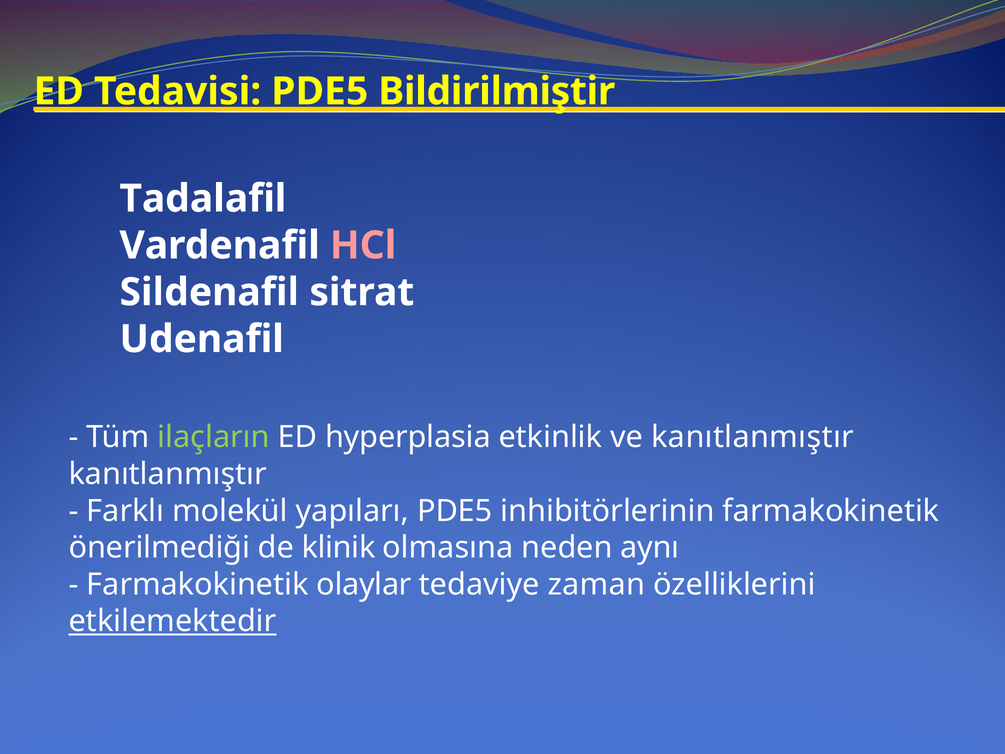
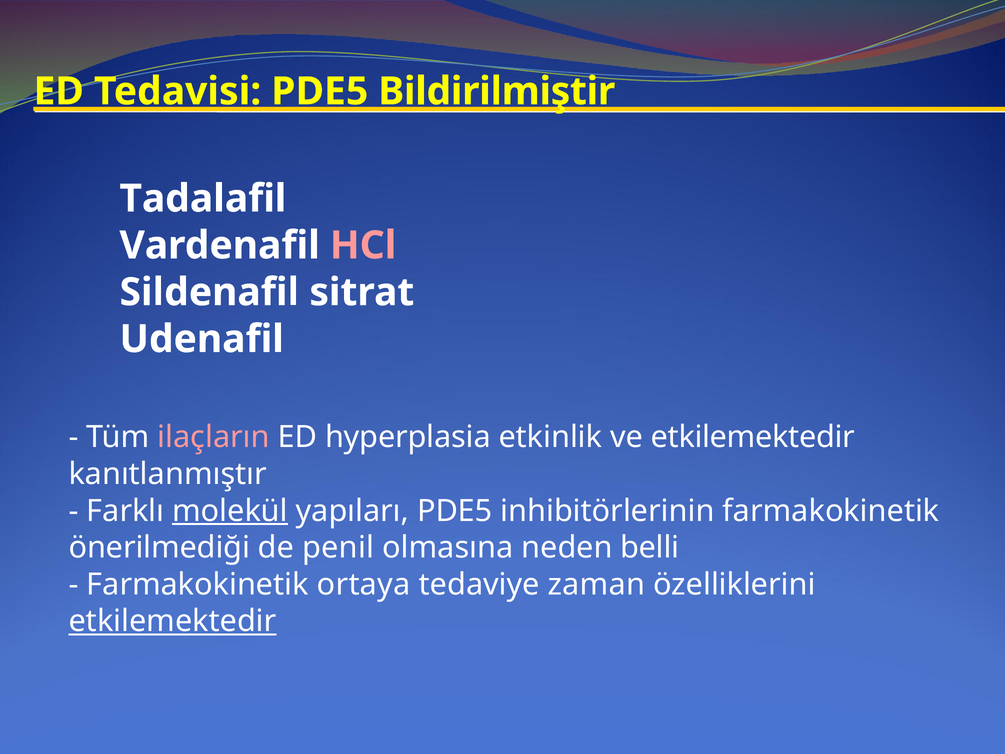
ilaçların colour: light green -> pink (214, 437)
ve kanıtlanmıştır: kanıtlanmıştır -> etkilemektedir (753, 437)
molekül underline: none -> present (230, 511)
klinik: klinik -> penil (338, 548)
aynı: aynı -> belli (650, 548)
olaylar: olaylar -> ortaya (364, 584)
